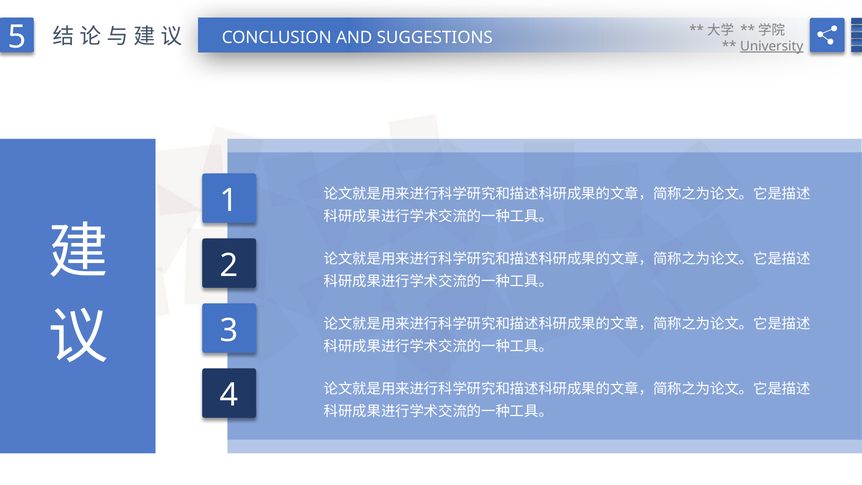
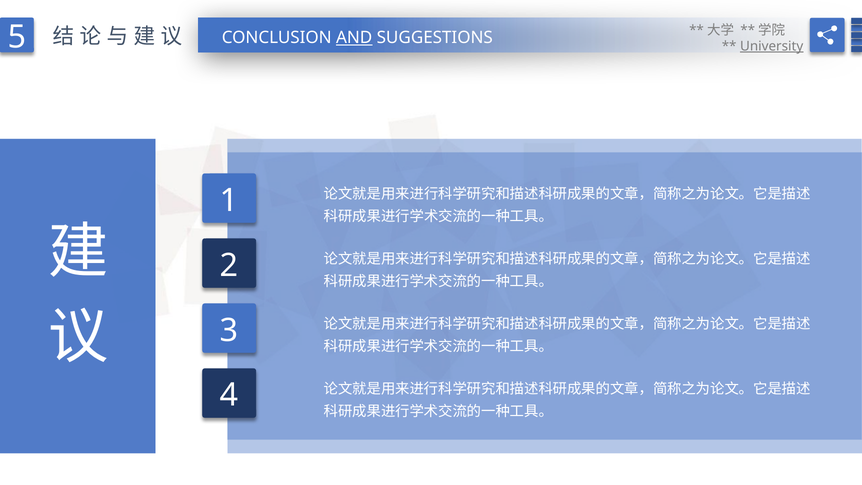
AND underline: none -> present (354, 38)
